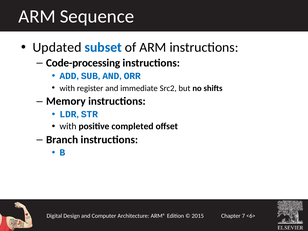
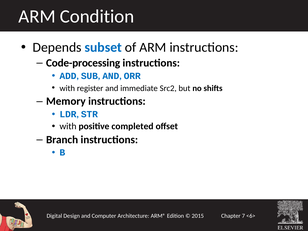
Sequence: Sequence -> Condition (97, 16)
Updated: Updated -> Depends (57, 47)
